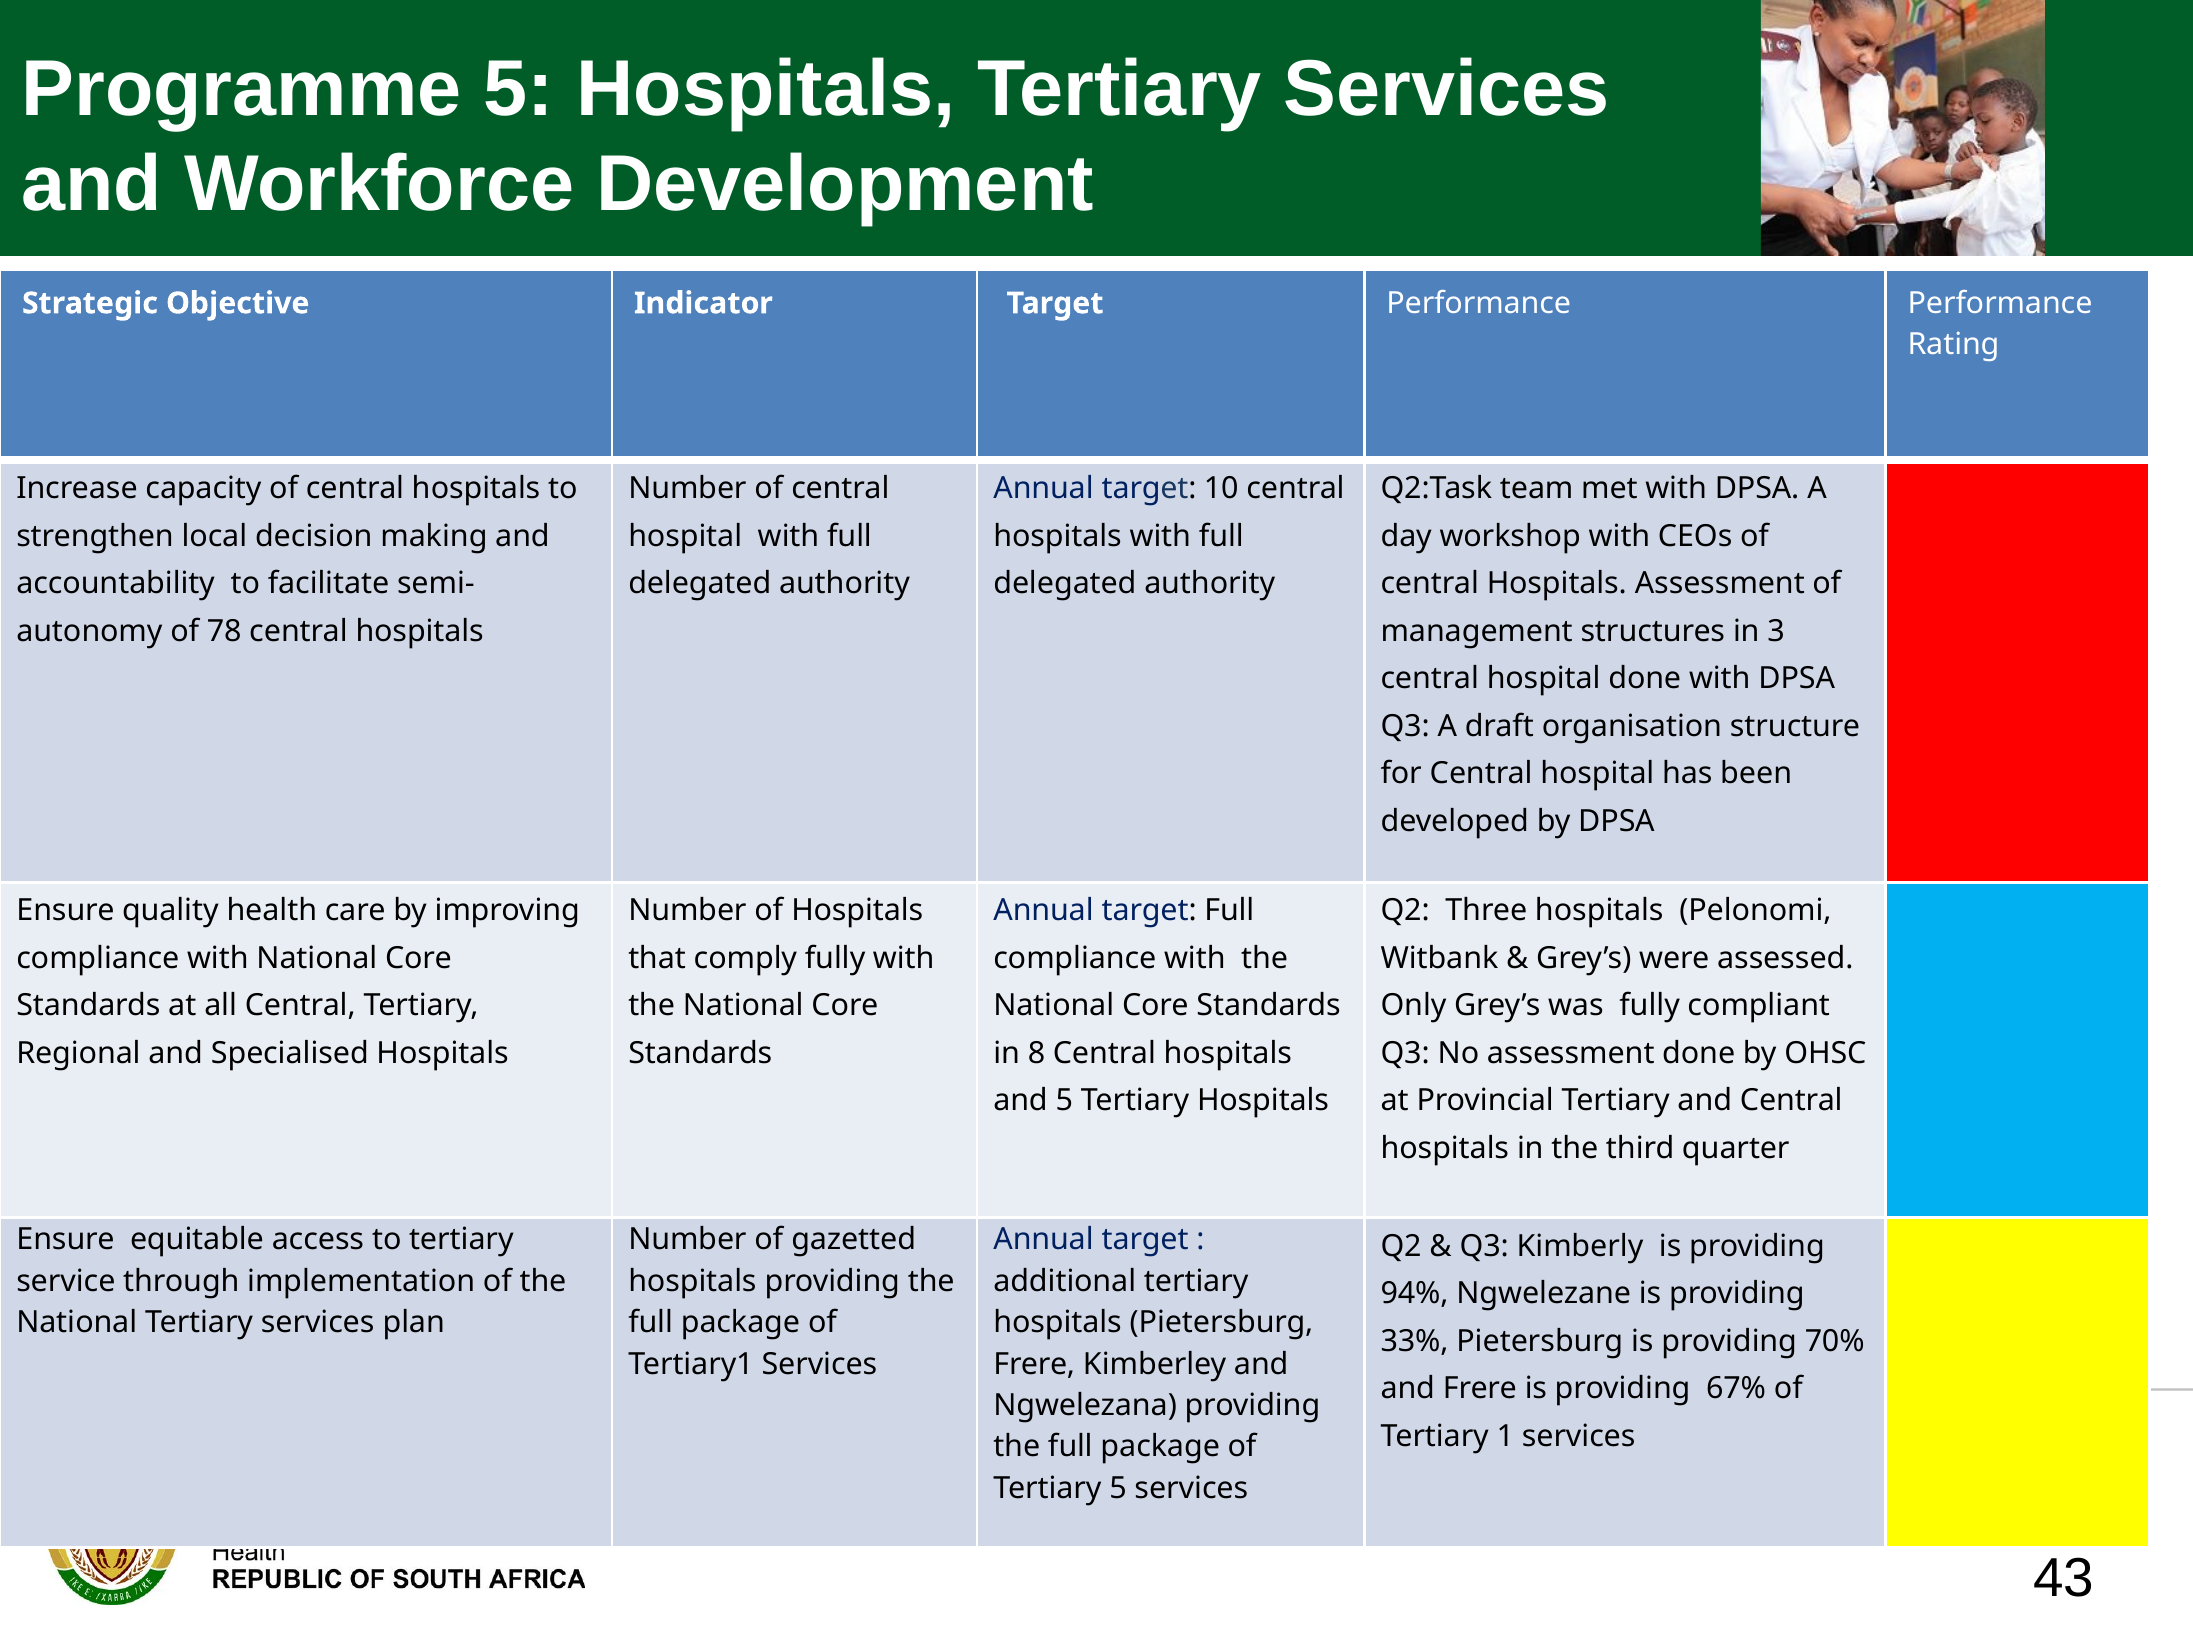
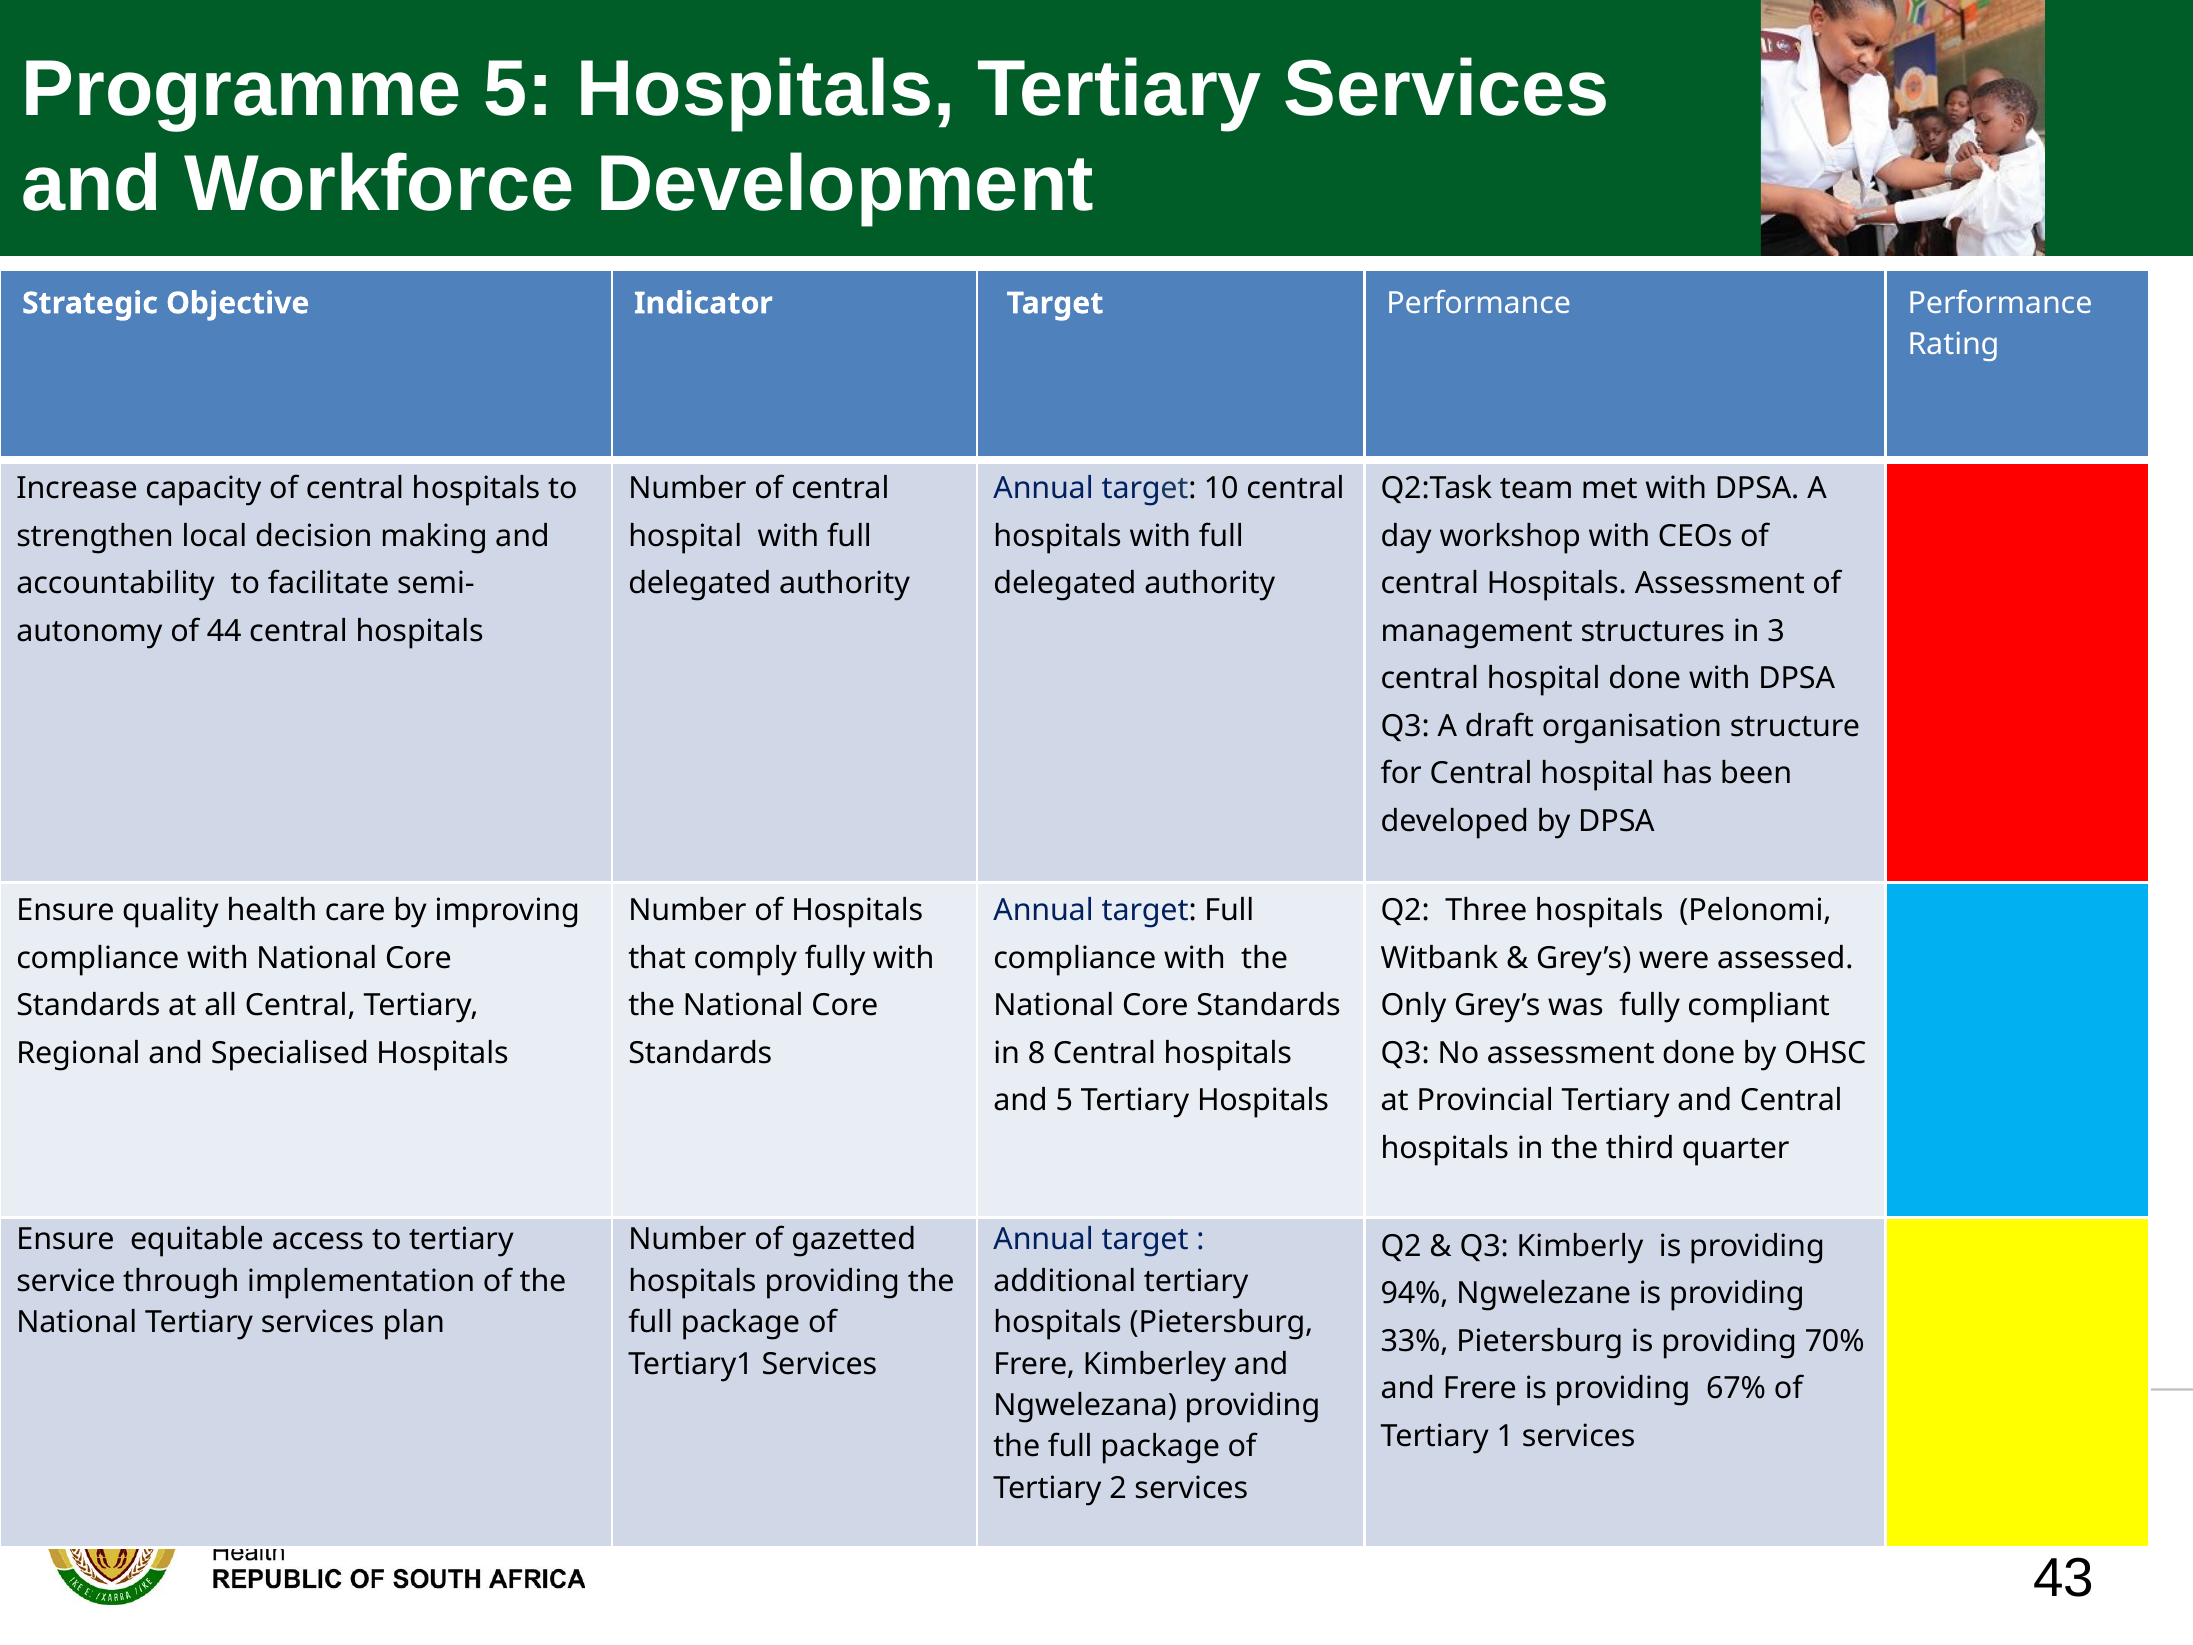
78: 78 -> 44 (224, 631)
Tertiary 5: 5 -> 2 (1118, 1488)
